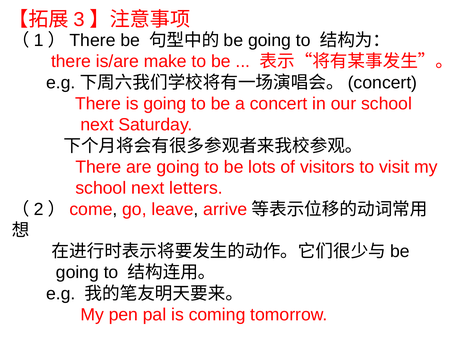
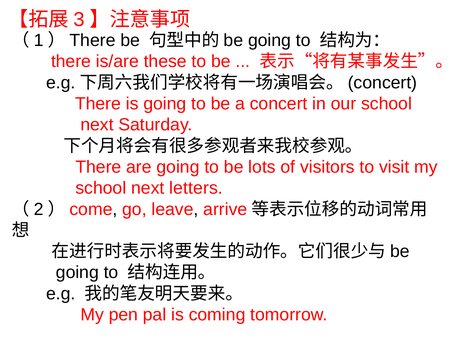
make: make -> these (165, 62)
